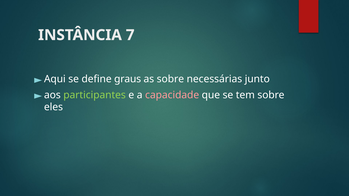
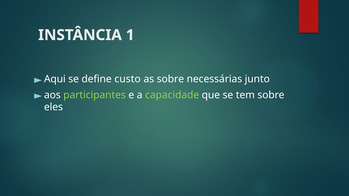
7: 7 -> 1 (130, 35)
graus: graus -> custo (128, 79)
capacidade colour: pink -> light green (172, 95)
